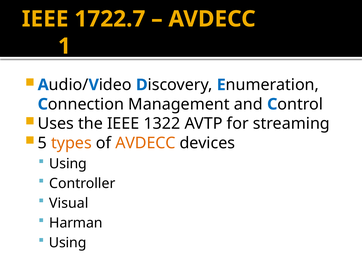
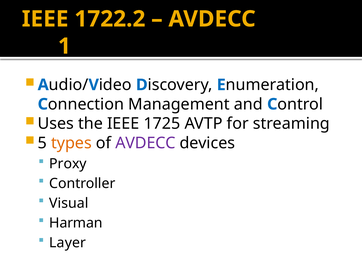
1722.7: 1722.7 -> 1722.2 (110, 19)
1322: 1322 -> 1725 (162, 123)
AVDECC colour: orange -> purple (145, 143)
Using: Using -> Proxy (68, 163)
Using: Using -> Layer (68, 242)
